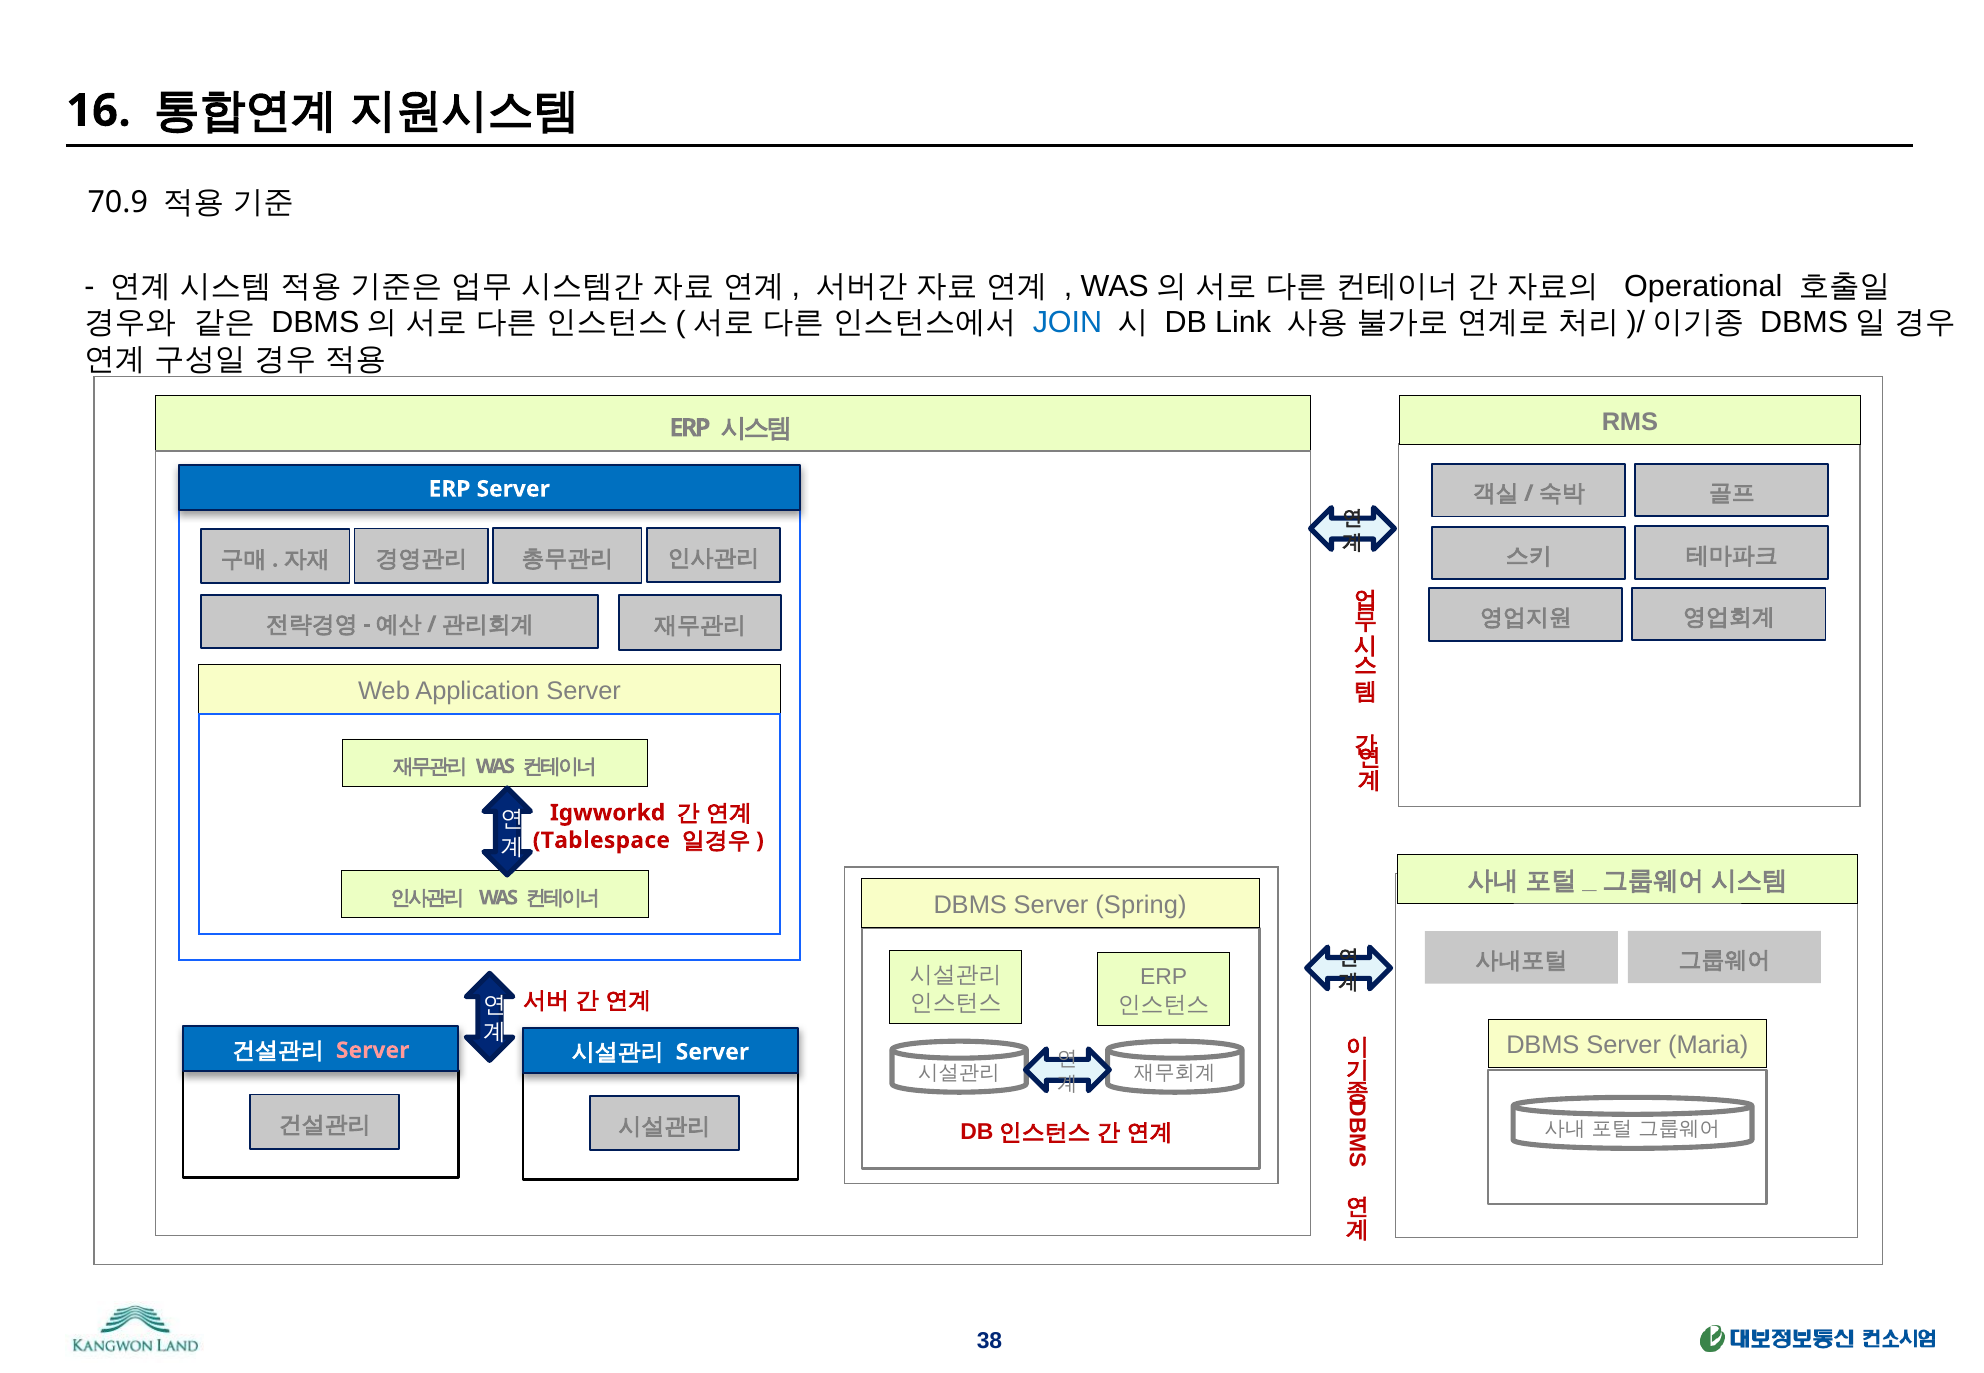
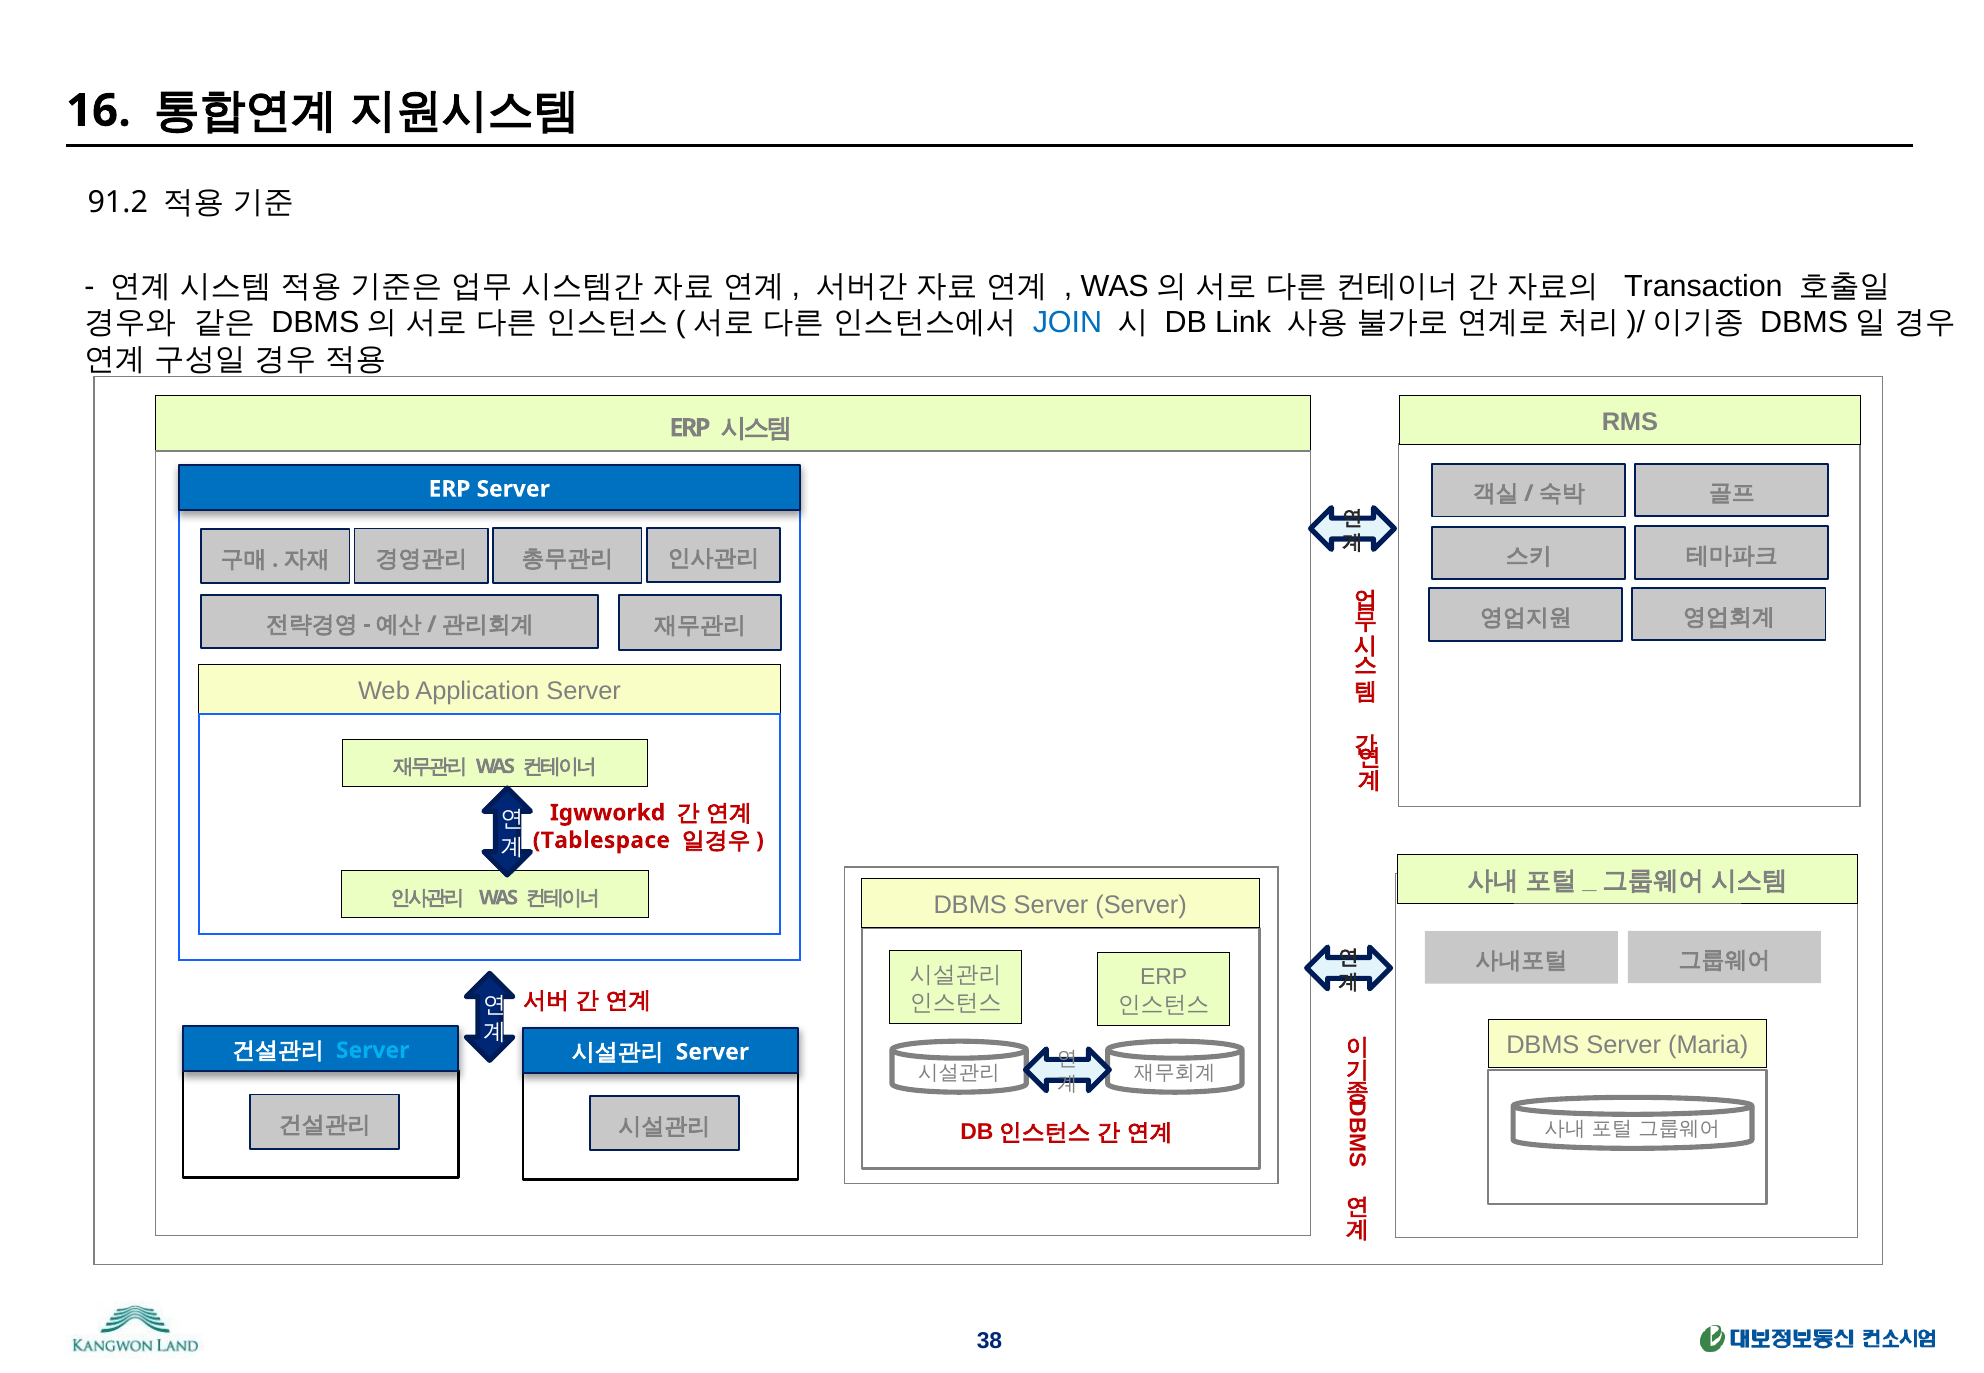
70.9: 70.9 -> 91.2 (118, 203)
Operational: Operational -> Transaction (1703, 286)
Server Spring: Spring -> Server (1141, 905)
Server colour: pink -> light blue (373, 1051)
